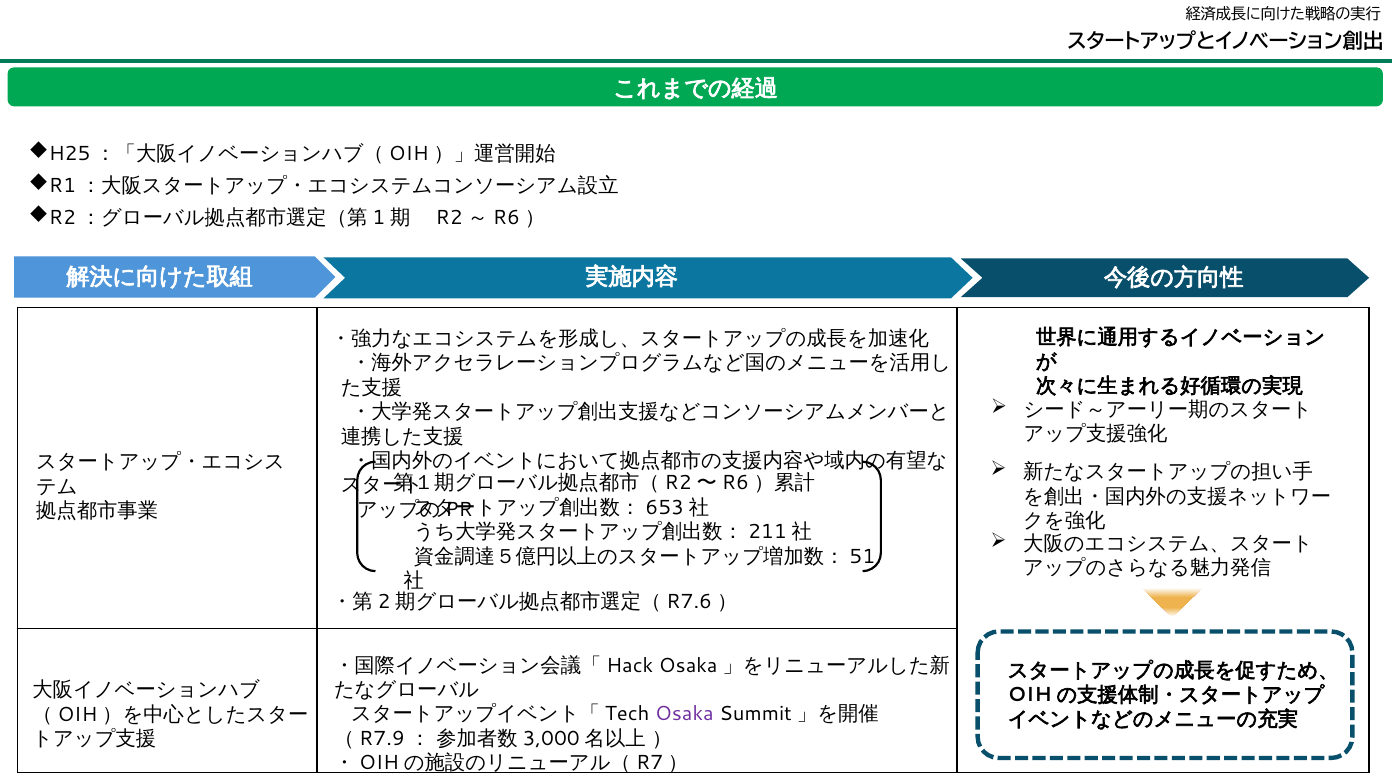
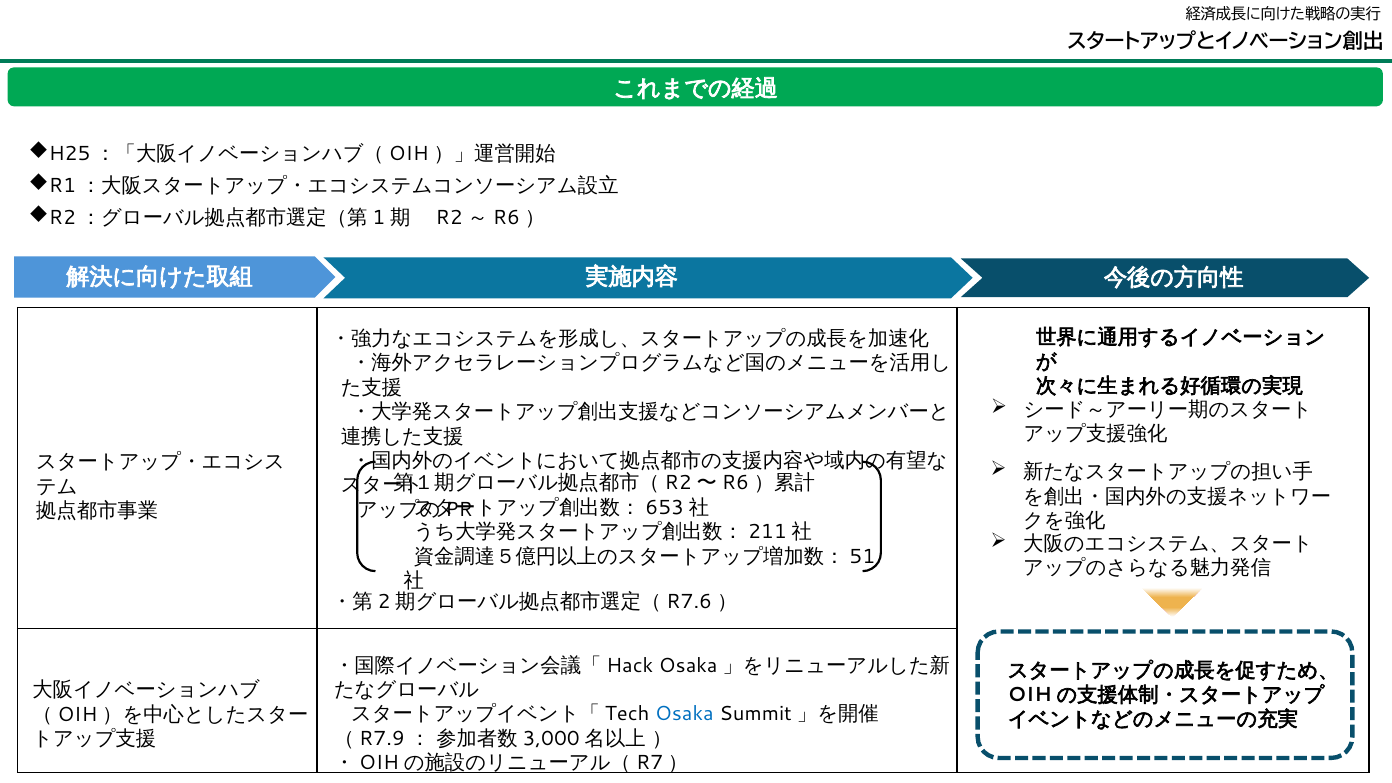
Osaka colour: purple -> blue (684, 714)
